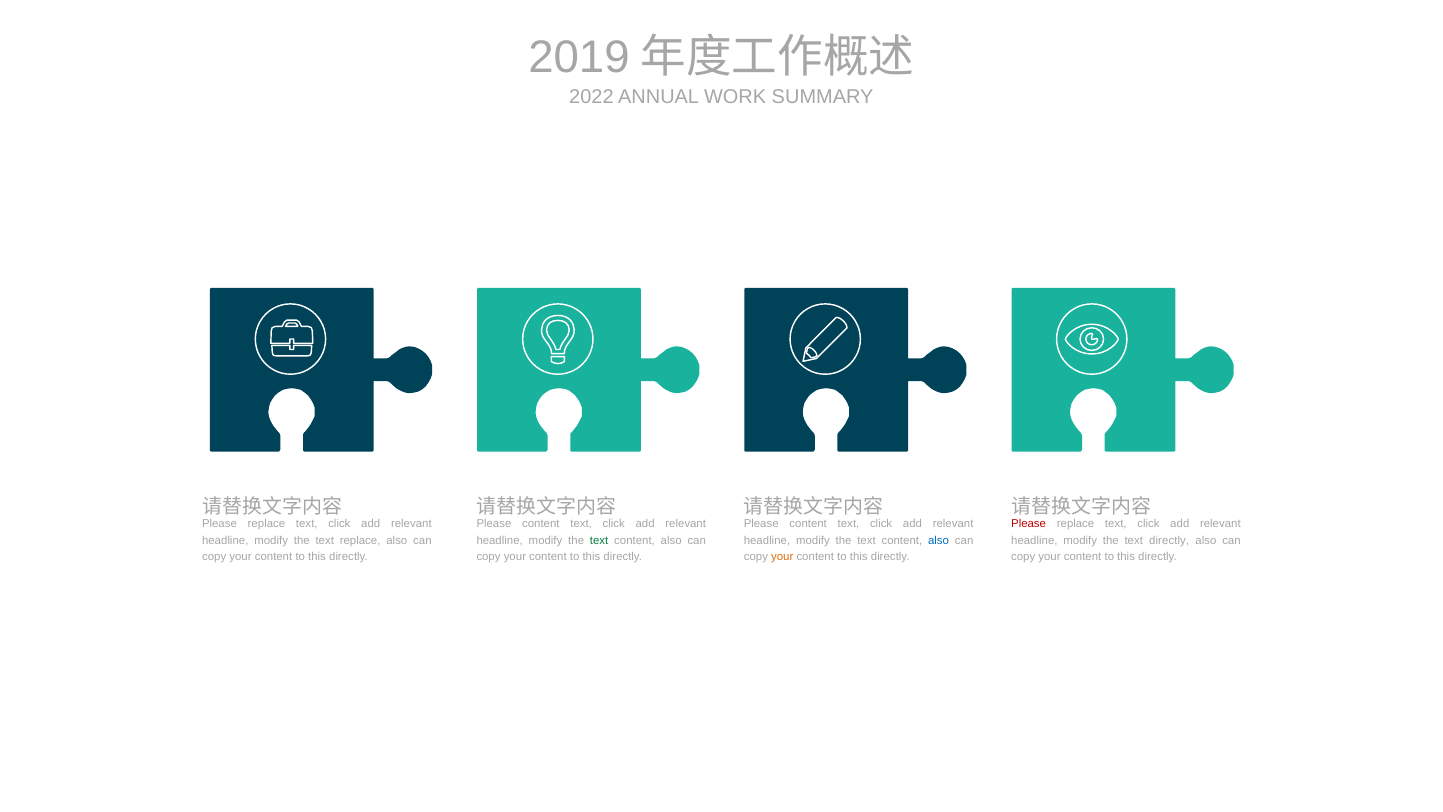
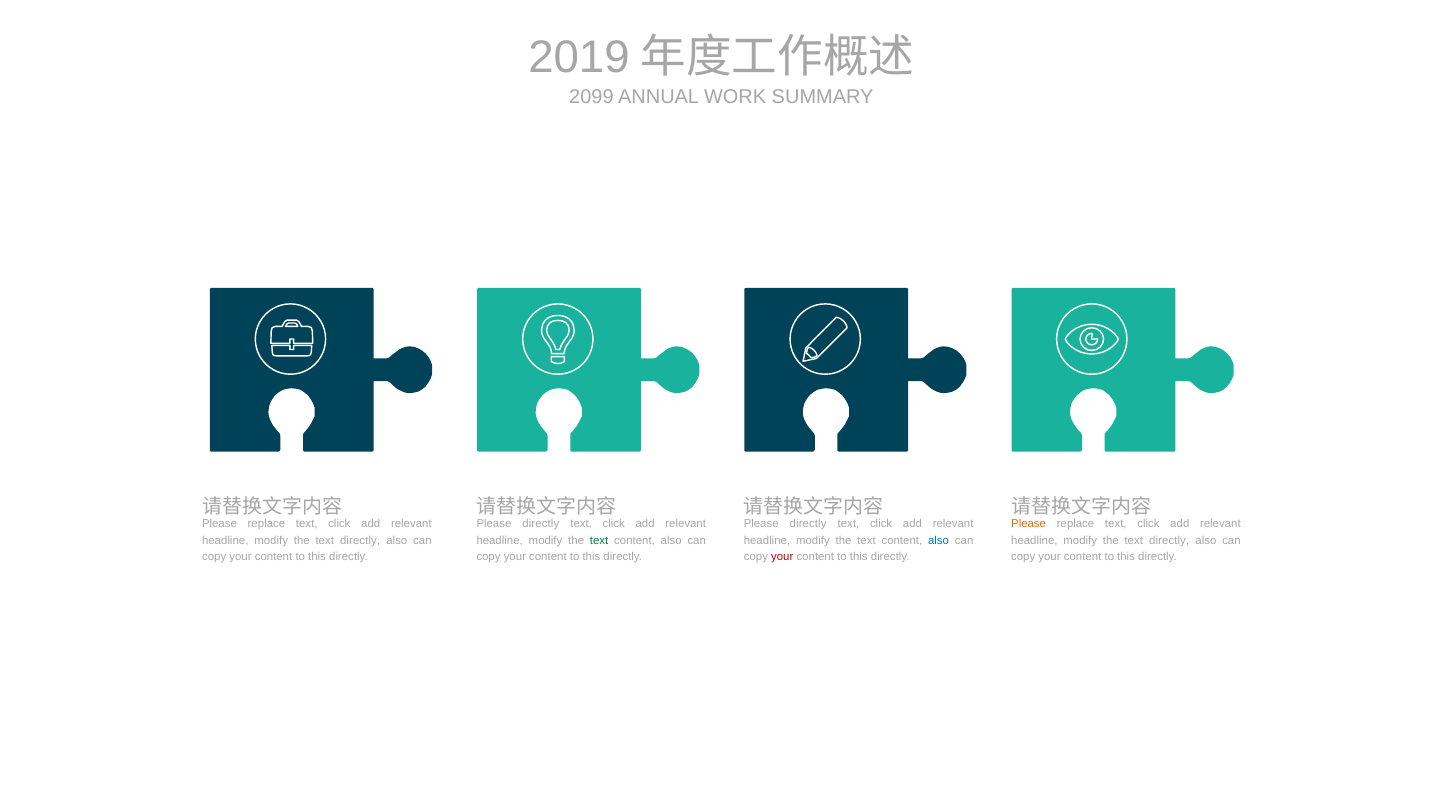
2022: 2022 -> 2099 (591, 97)
content: content -> directly (541, 524)
content: content -> directly (808, 524)
Please colour: red -> orange (1029, 524)
replace: replace -> directly (360, 540)
your colour: orange -> red (782, 557)
